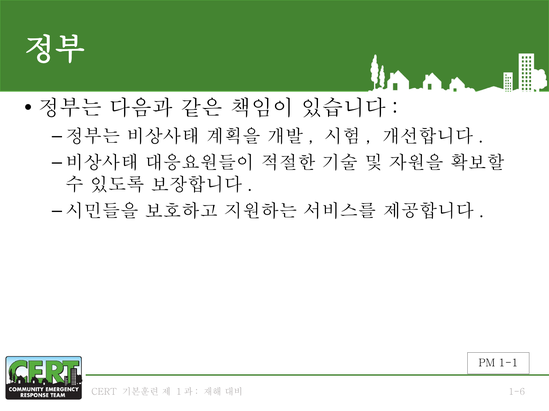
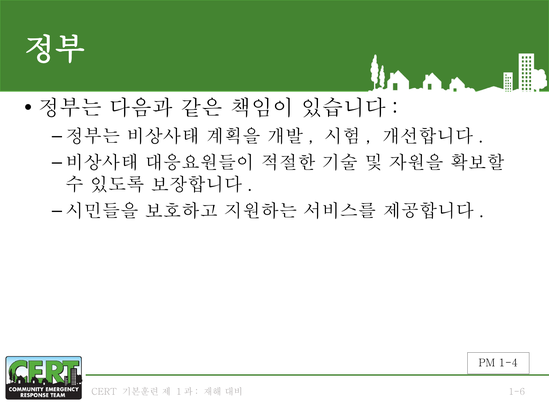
1-1: 1-1 -> 1-4 (508, 364)
